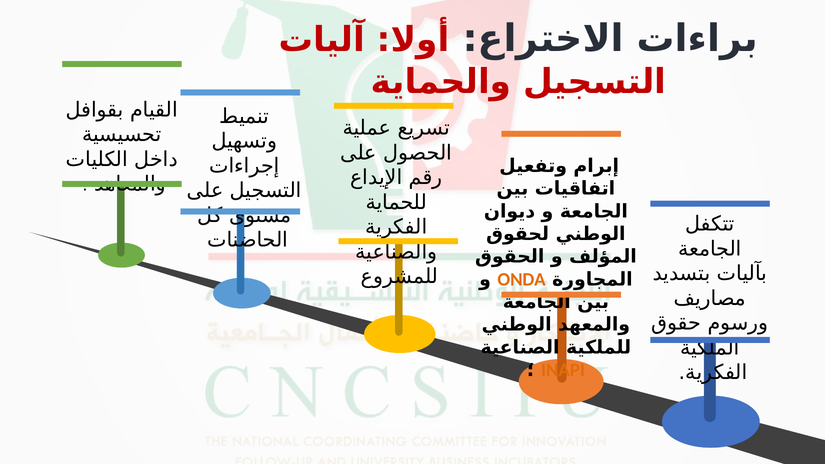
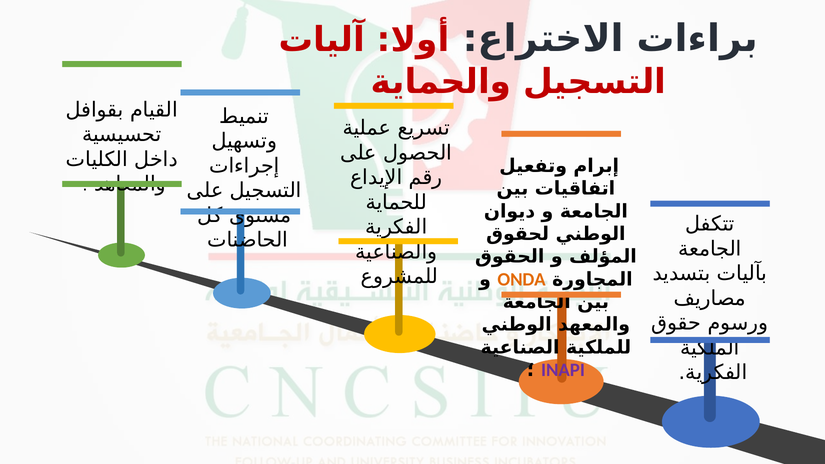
INAPI colour: orange -> purple (563, 370)
